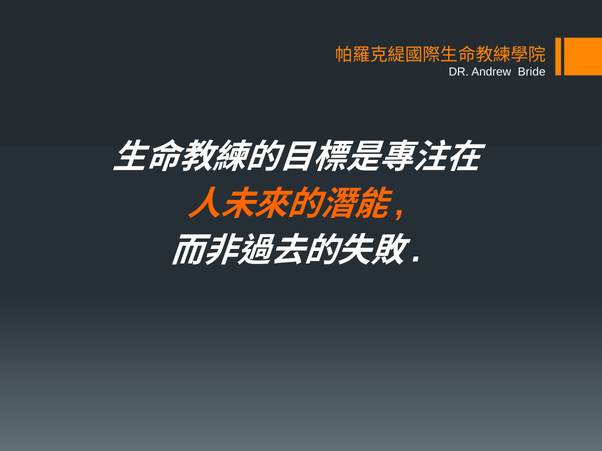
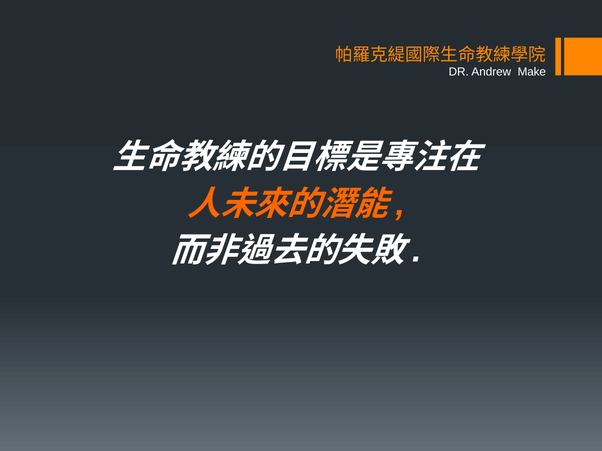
Bride: Bride -> Make (532, 72)
